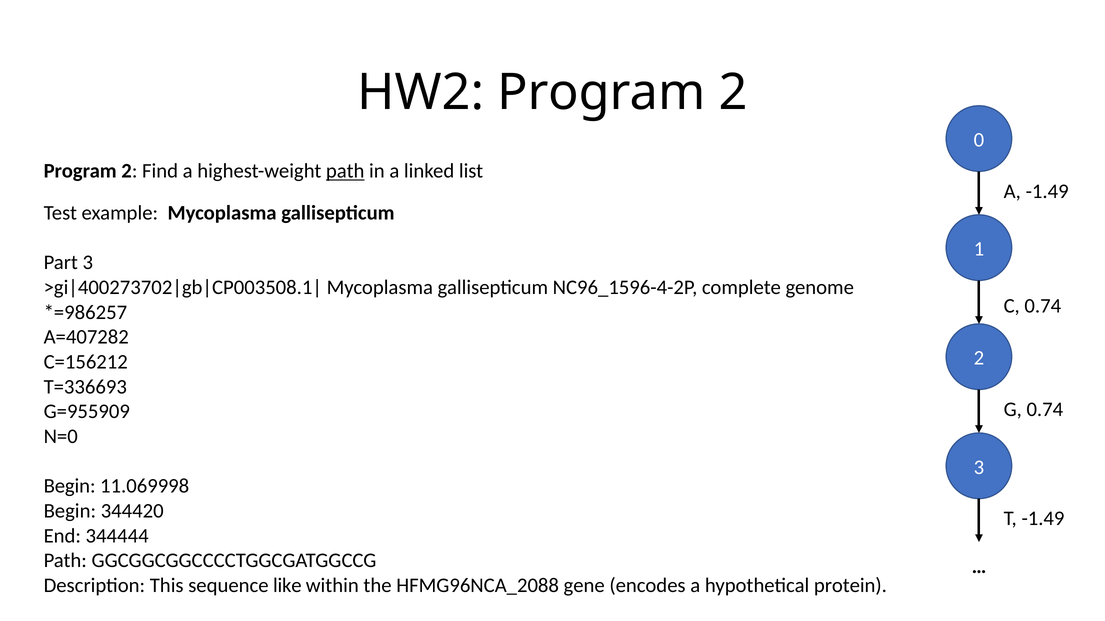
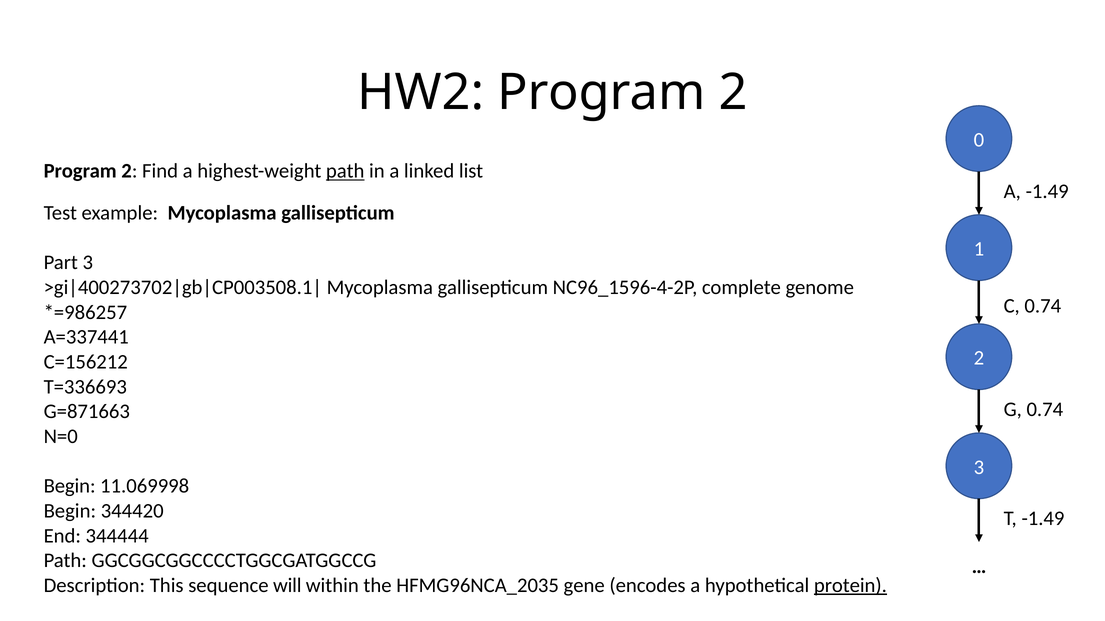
A=407282: A=407282 -> A=337441 (86, 337)
G=955909: G=955909 -> G=871663 (87, 412)
like: like -> will (287, 586)
HFMG96NCA_2088: HFMG96NCA_2088 -> HFMG96NCA_2035 (478, 586)
protein underline: none -> present (850, 586)
